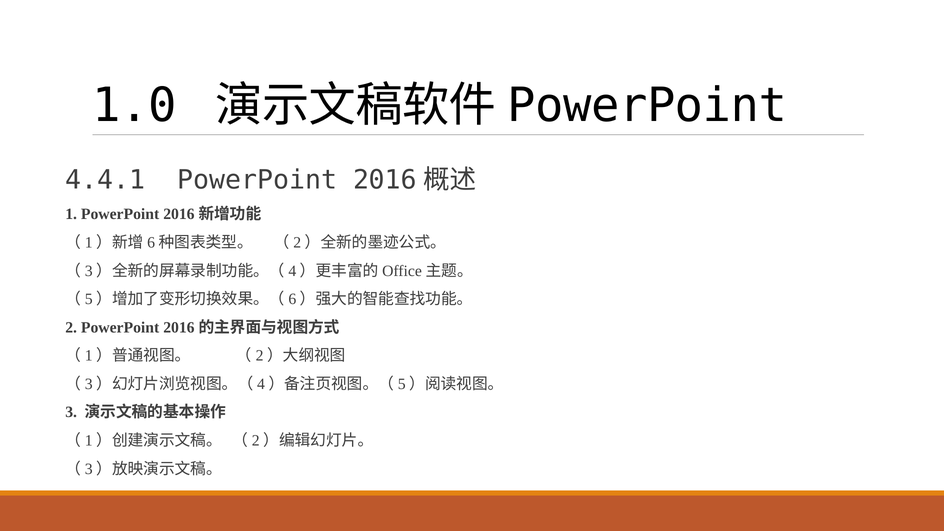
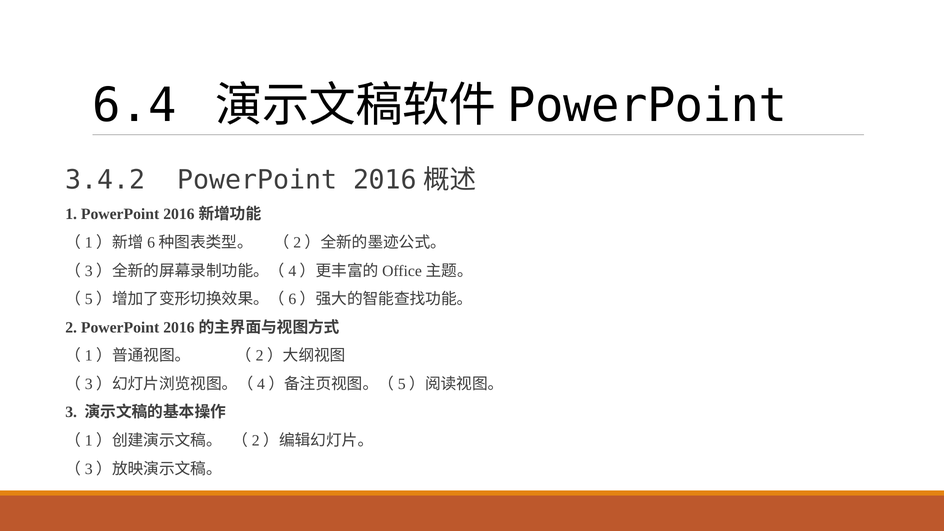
1.0: 1.0 -> 6.4 (134, 106)
4.4.1: 4.4.1 -> 3.4.2 (105, 180)
